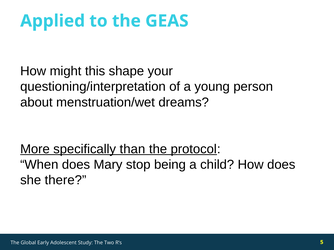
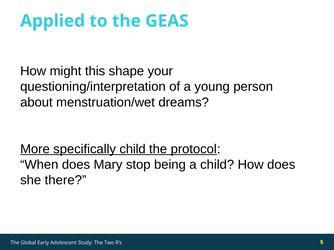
specifically than: than -> child (133, 149)
